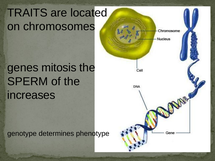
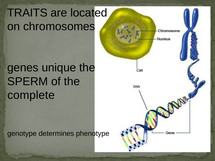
mitosis: mitosis -> unique (59, 68)
increases: increases -> complete (31, 95)
